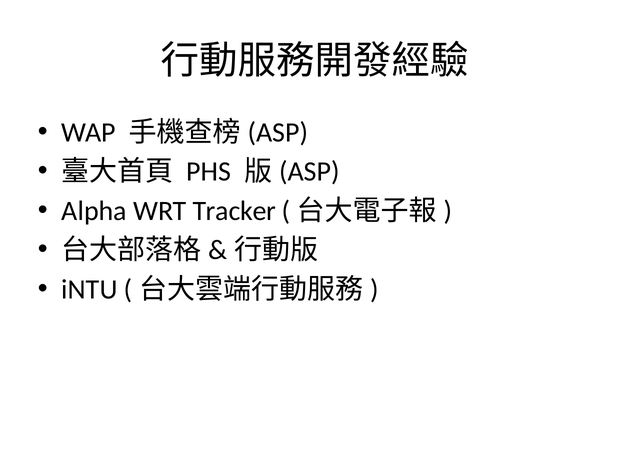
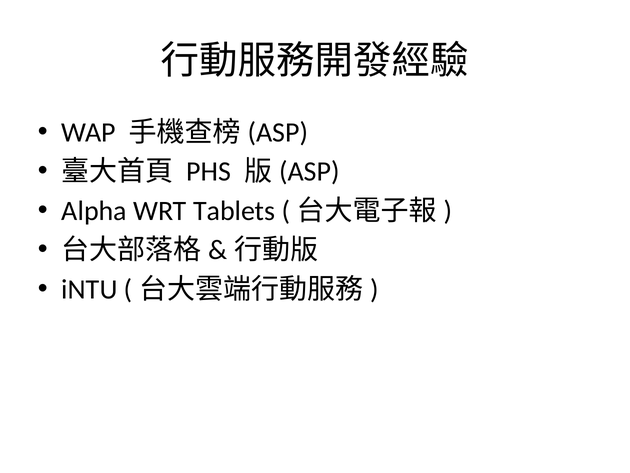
Tracker: Tracker -> Tablets (234, 211)
